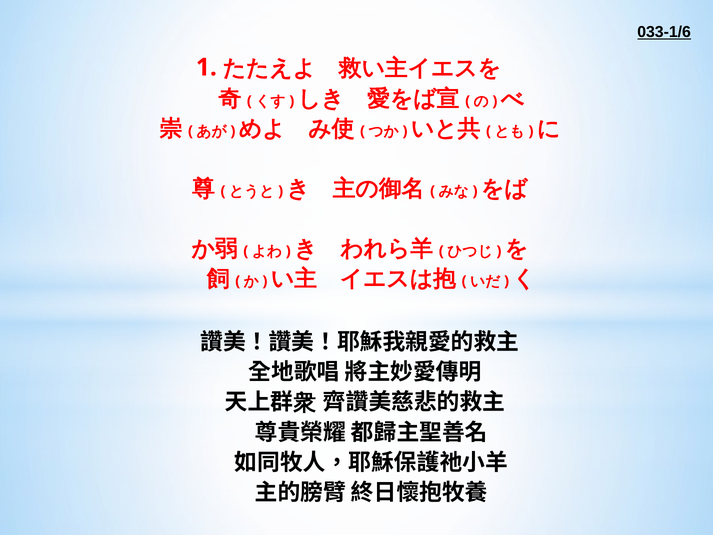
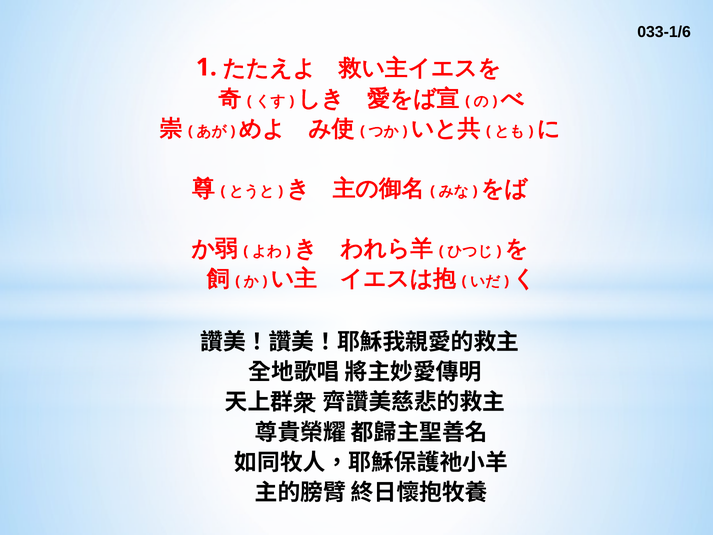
033-1/6 underline: present -> none (664, 32)
